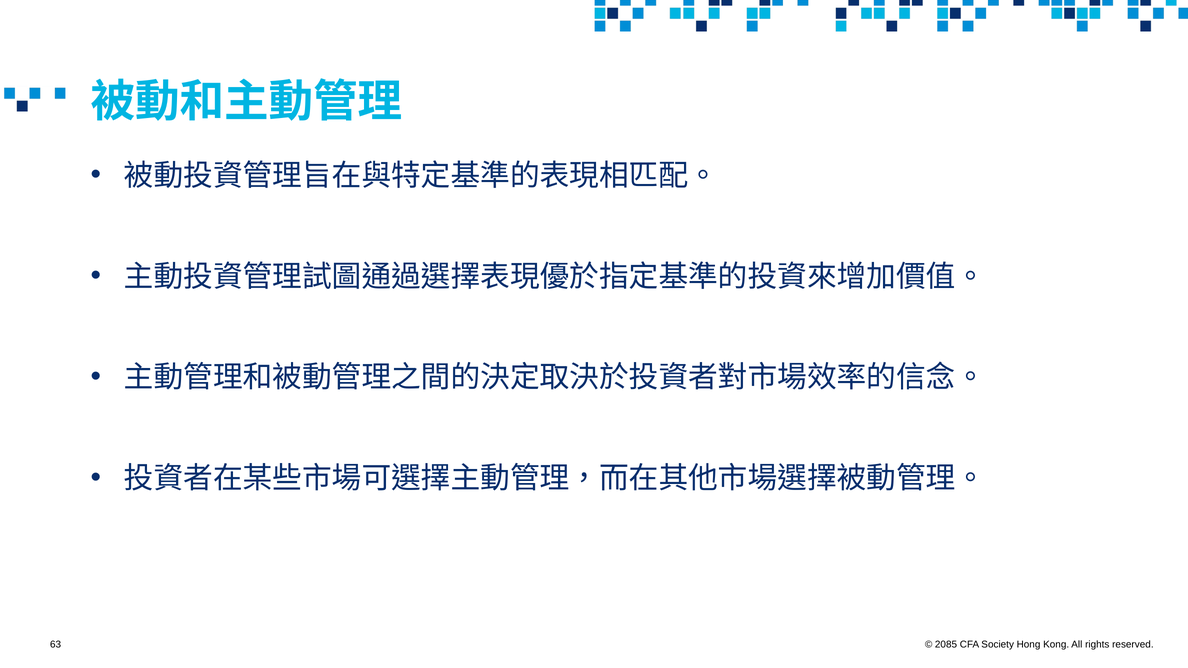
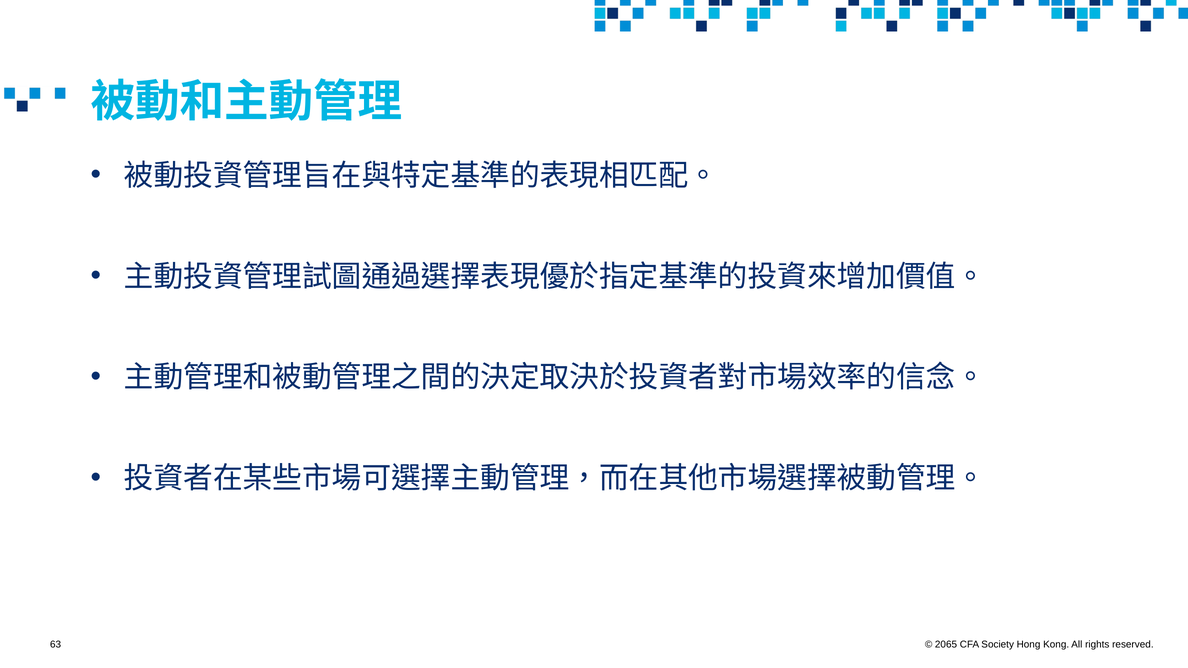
2085: 2085 -> 2065 (946, 645)
